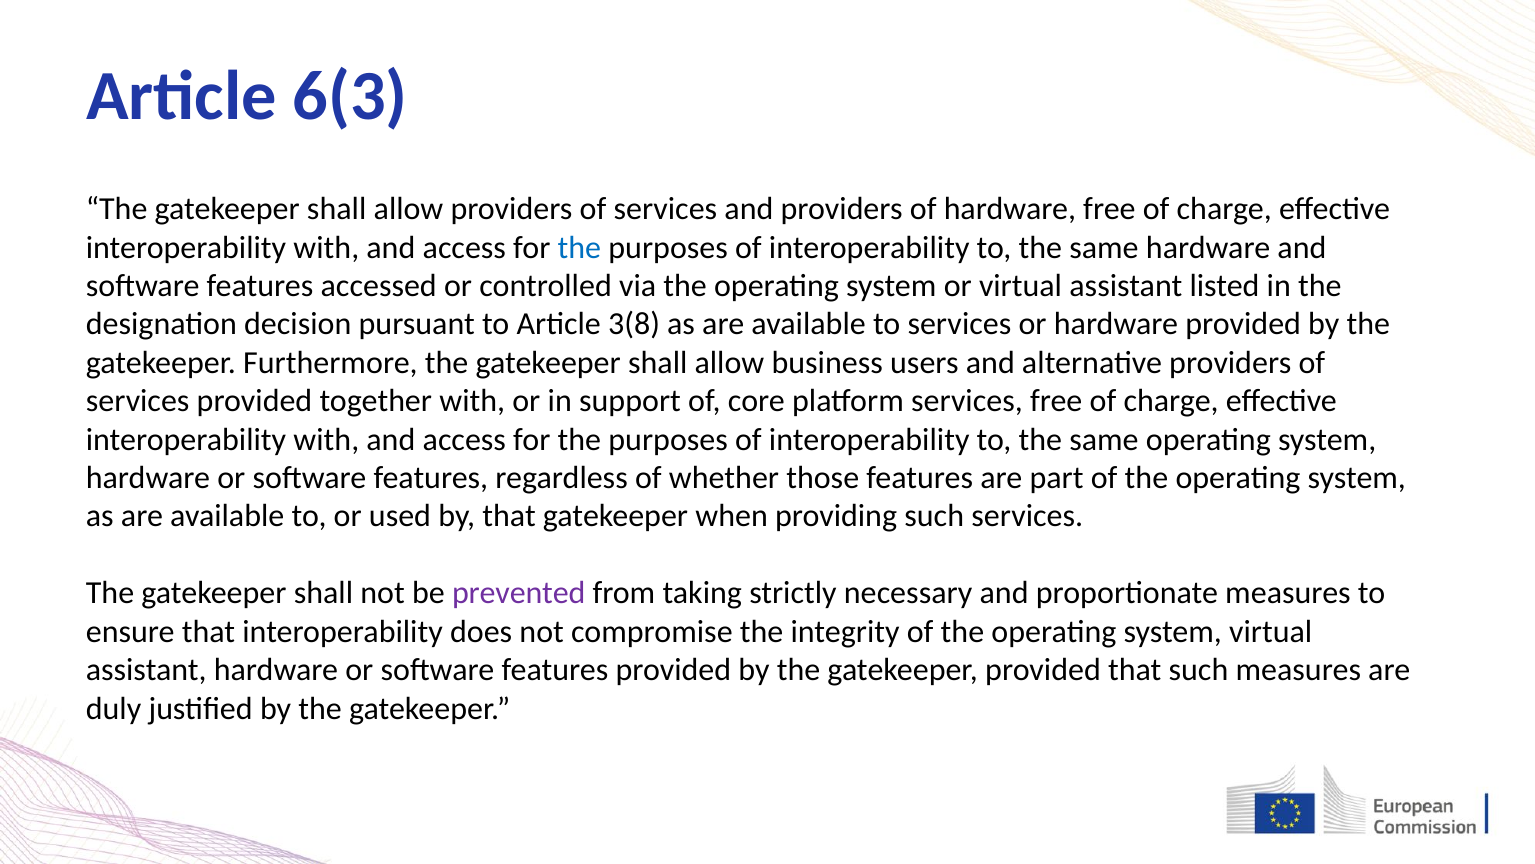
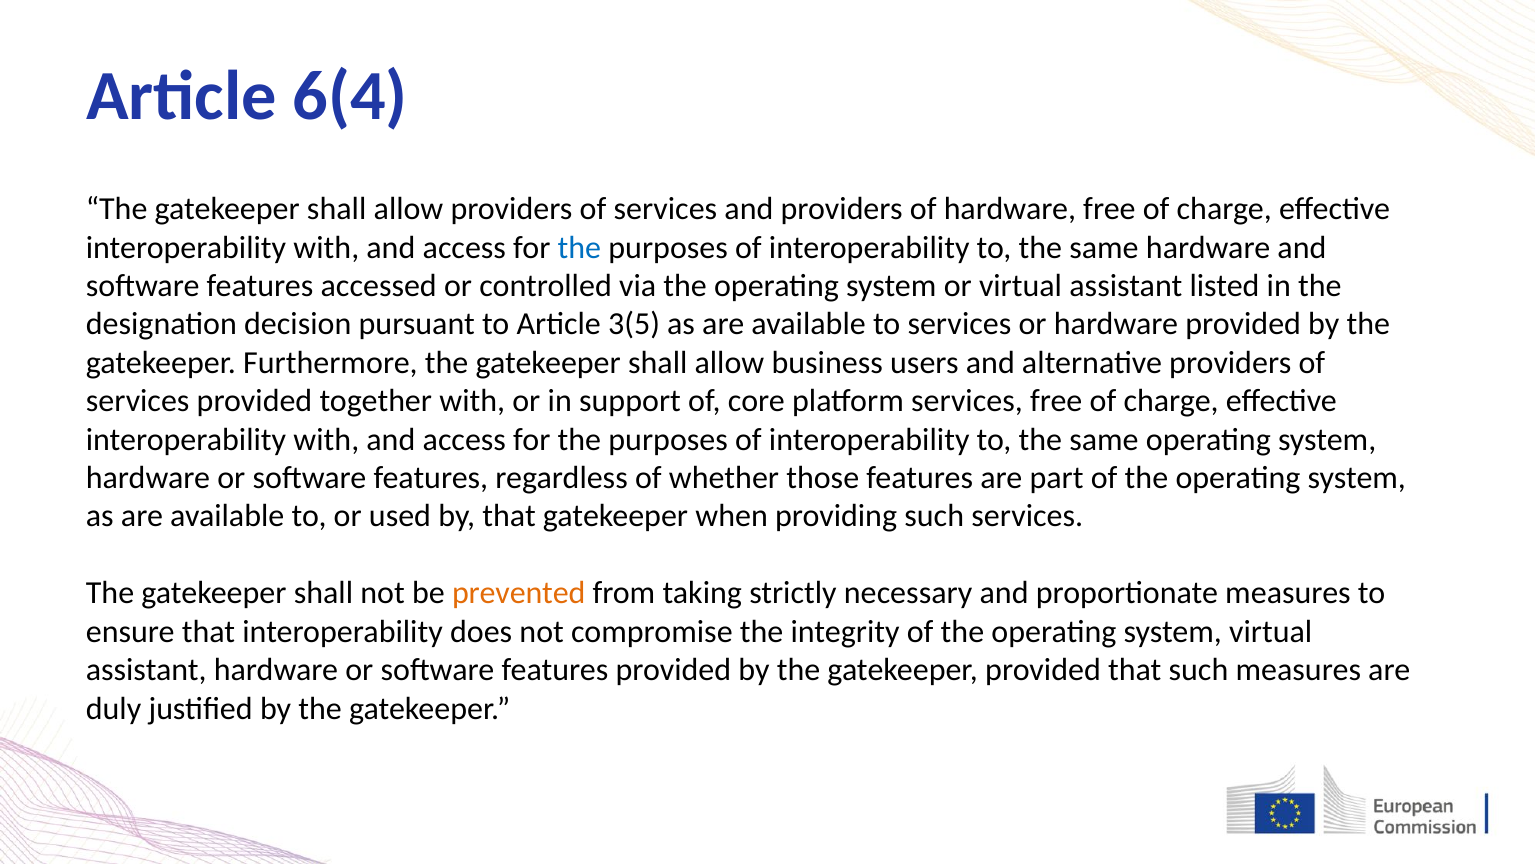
6(3: 6(3 -> 6(4 (350, 96)
3(8: 3(8 -> 3(5 (634, 324)
prevented colour: purple -> orange (519, 593)
